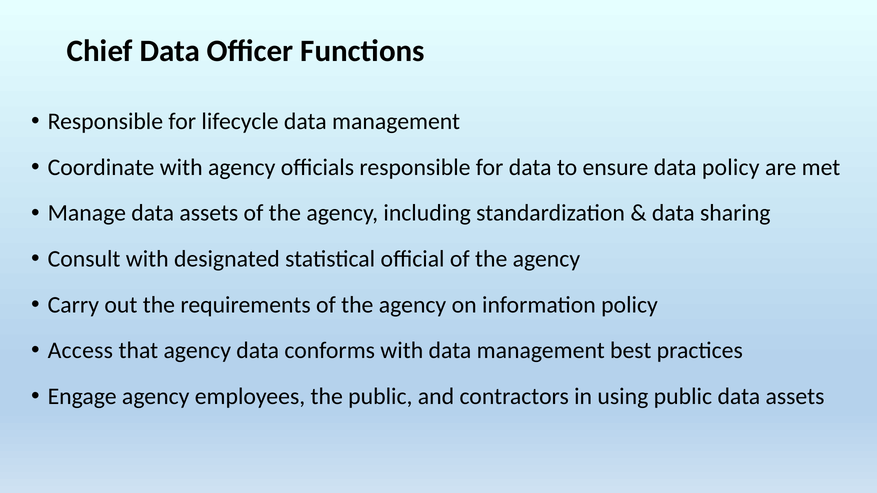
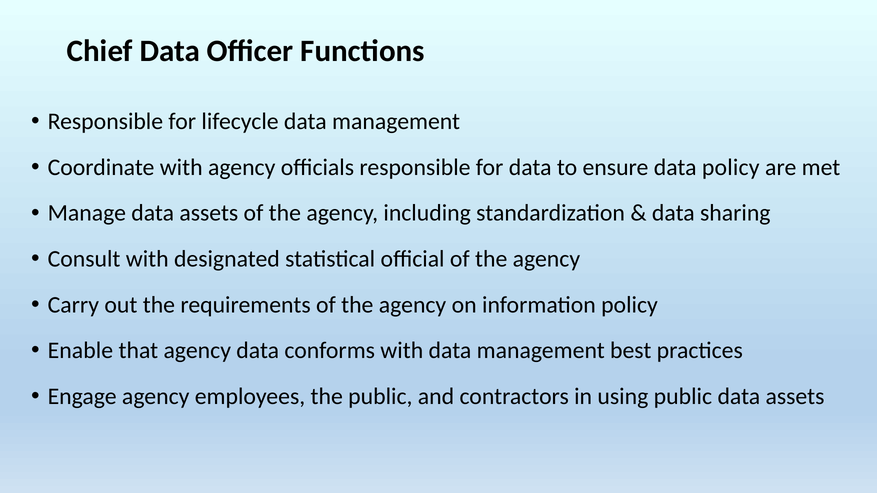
Access: Access -> Enable (80, 351)
